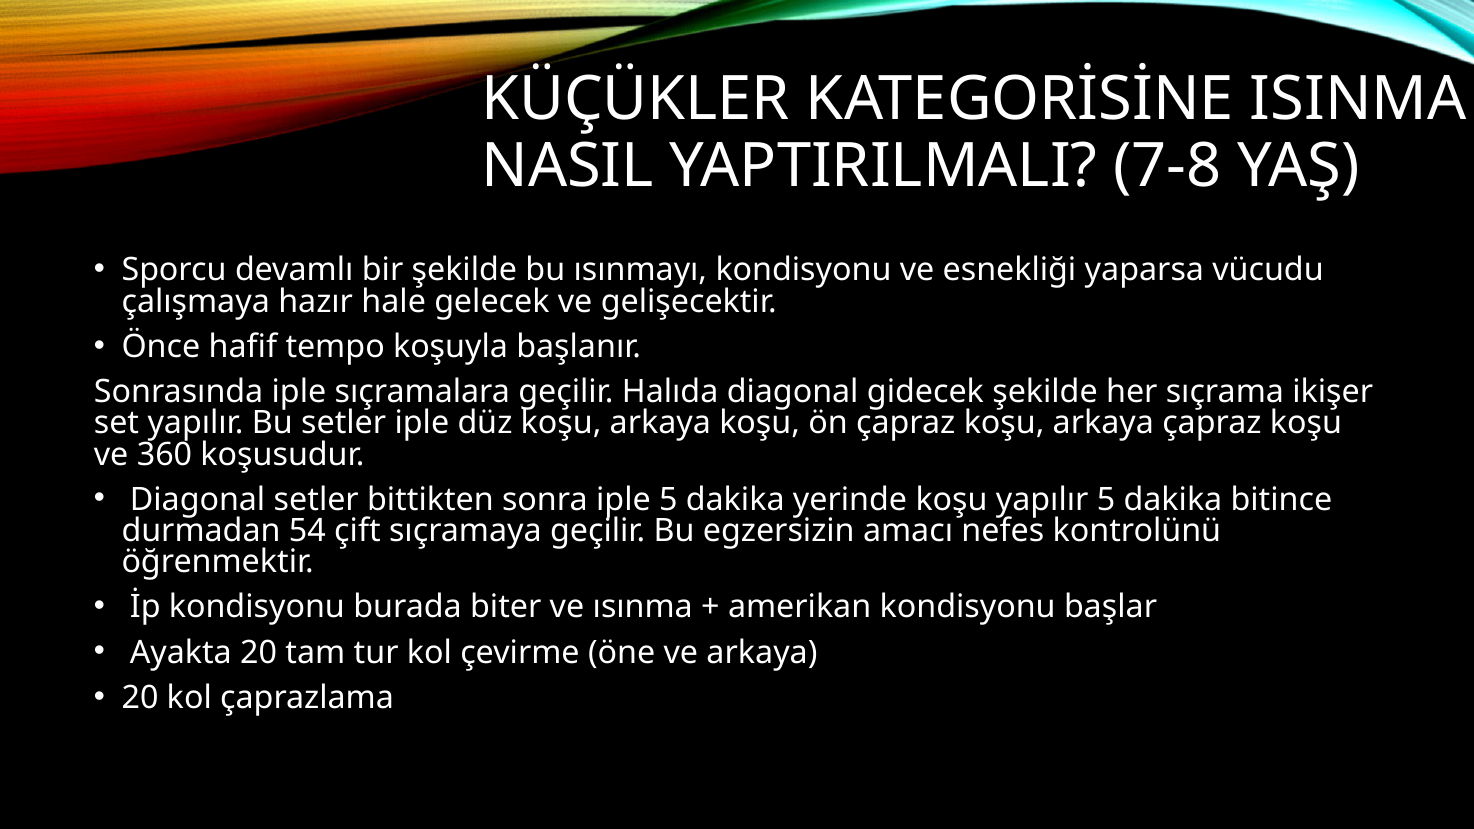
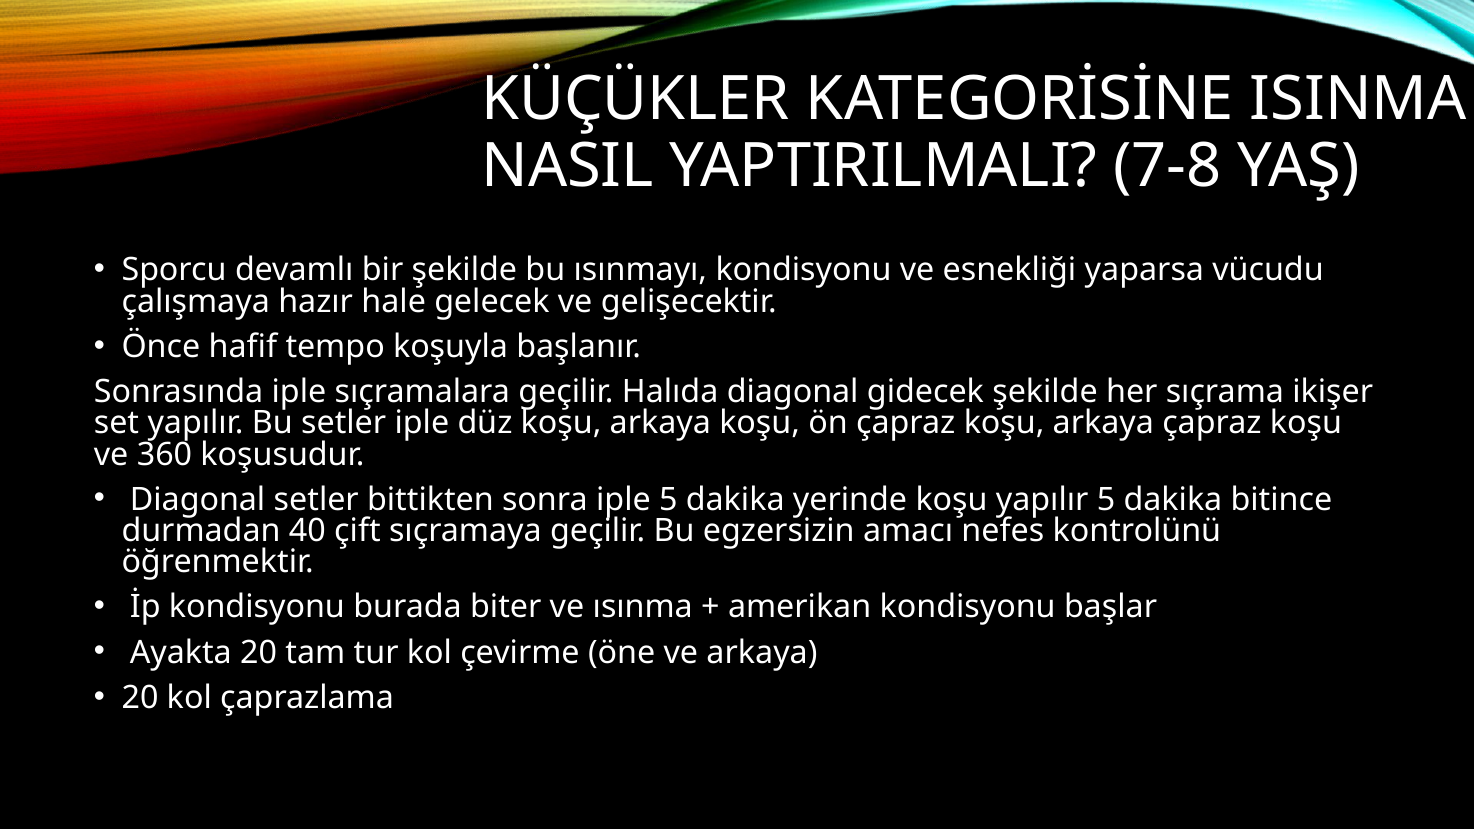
54: 54 -> 40 (307, 531)
